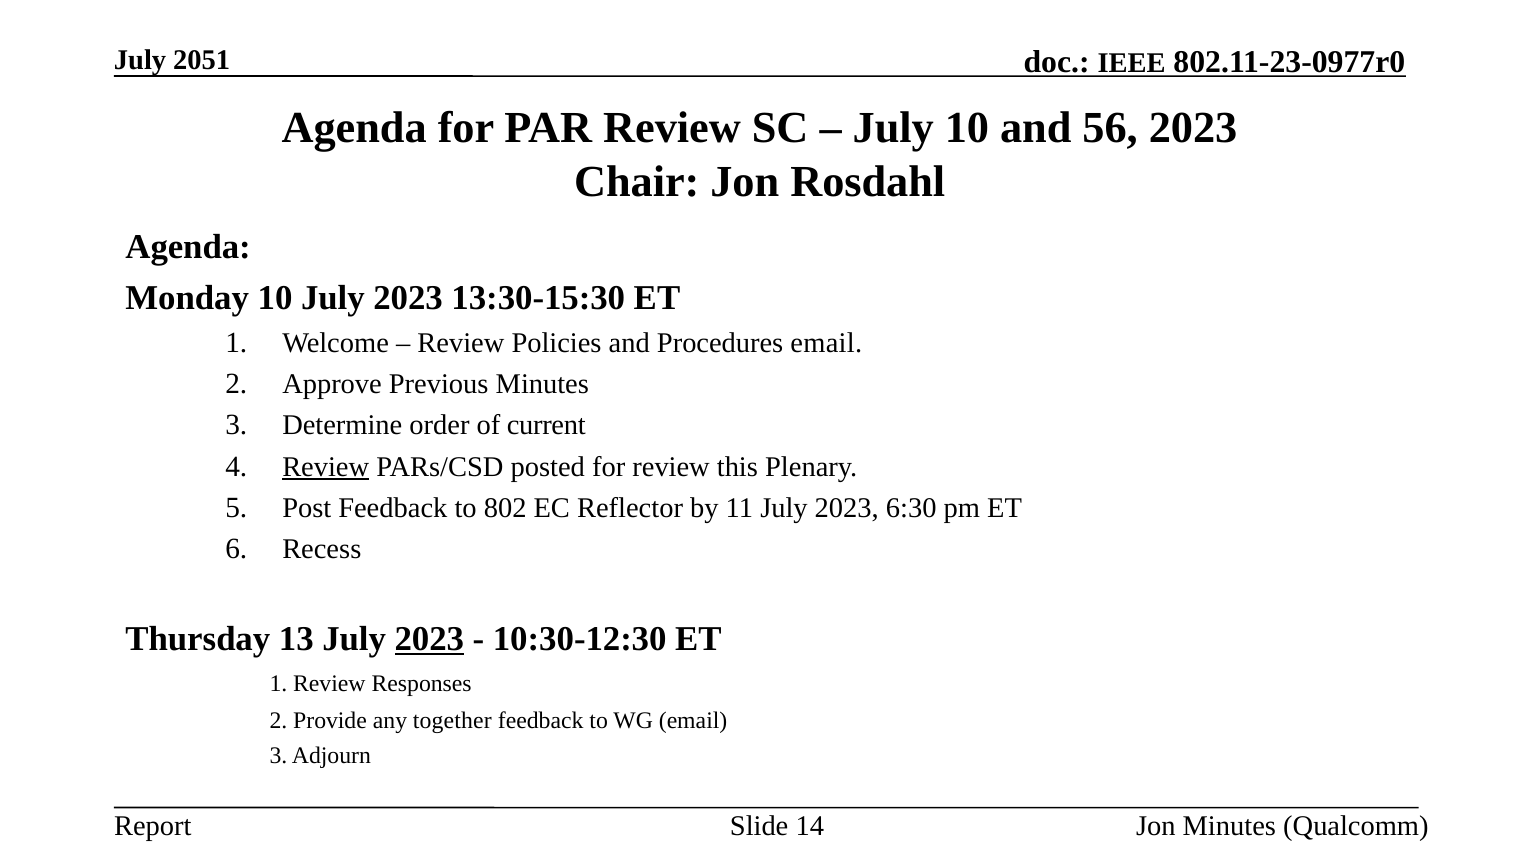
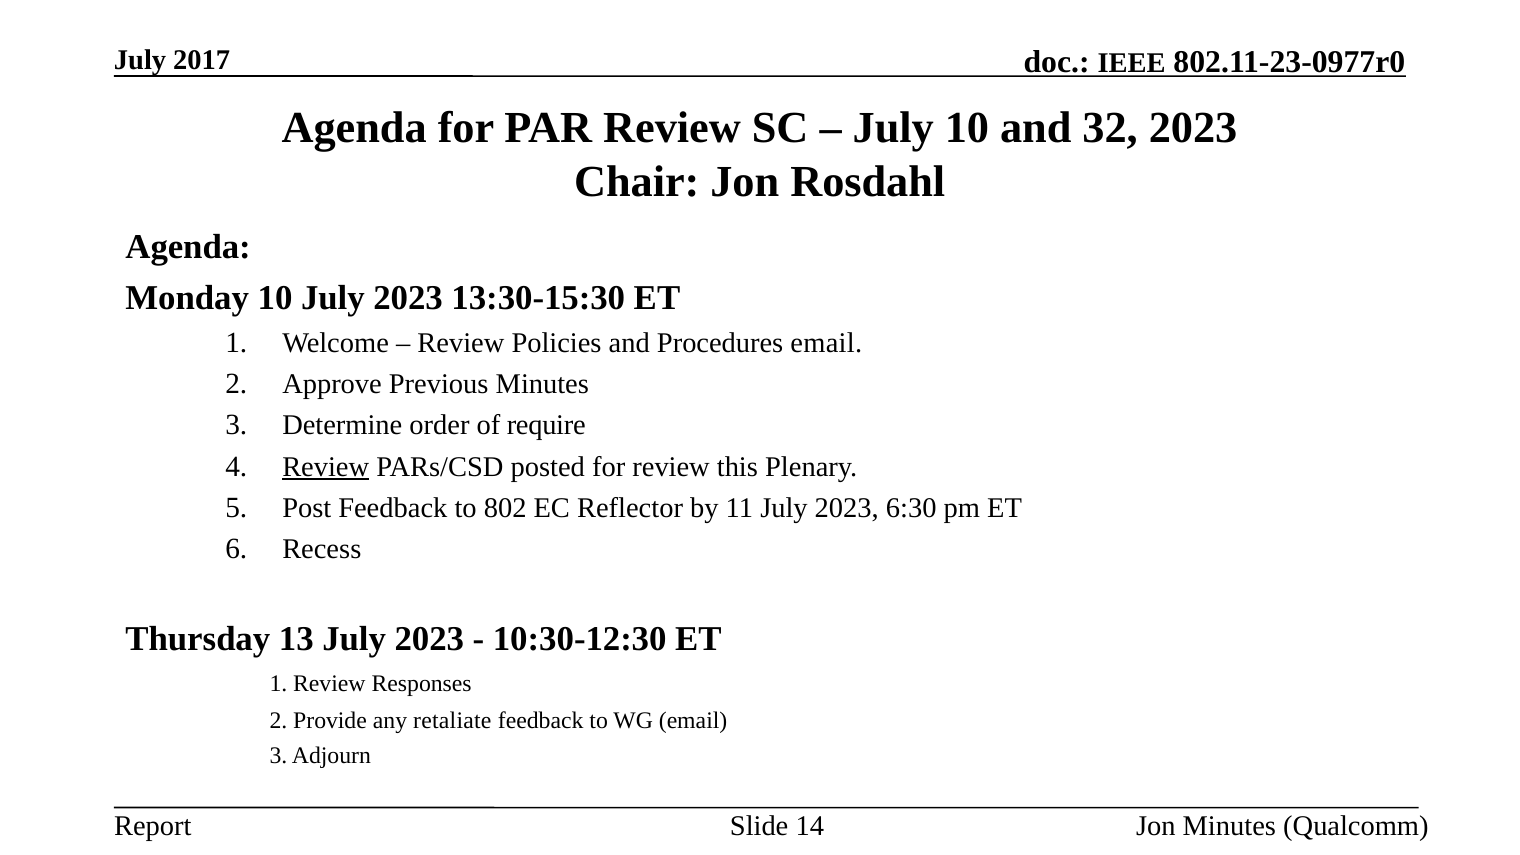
2051: 2051 -> 2017 (202, 61)
56: 56 -> 32 (1110, 128)
current: current -> require (546, 425)
2023 underline: present -> none (429, 639)
together: together -> retaliate (452, 720)
